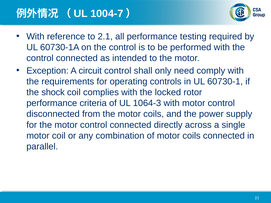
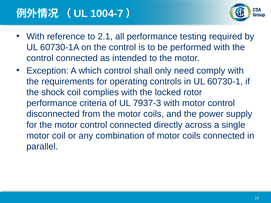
circuit: circuit -> which (90, 71)
1064-3: 1064-3 -> 7937-3 (147, 103)
